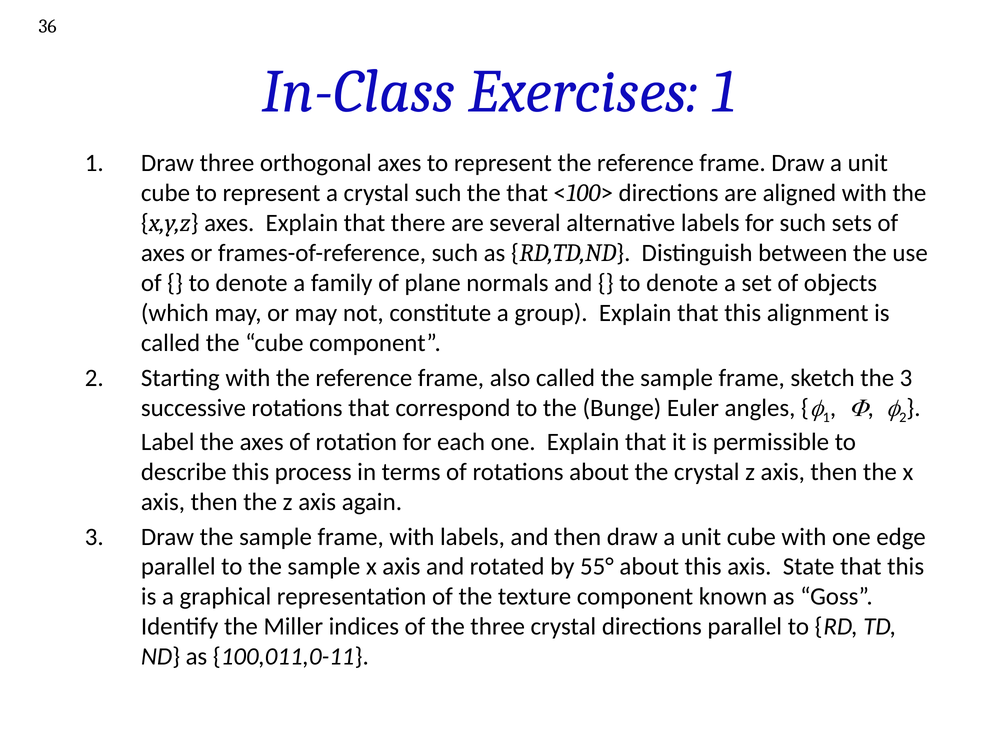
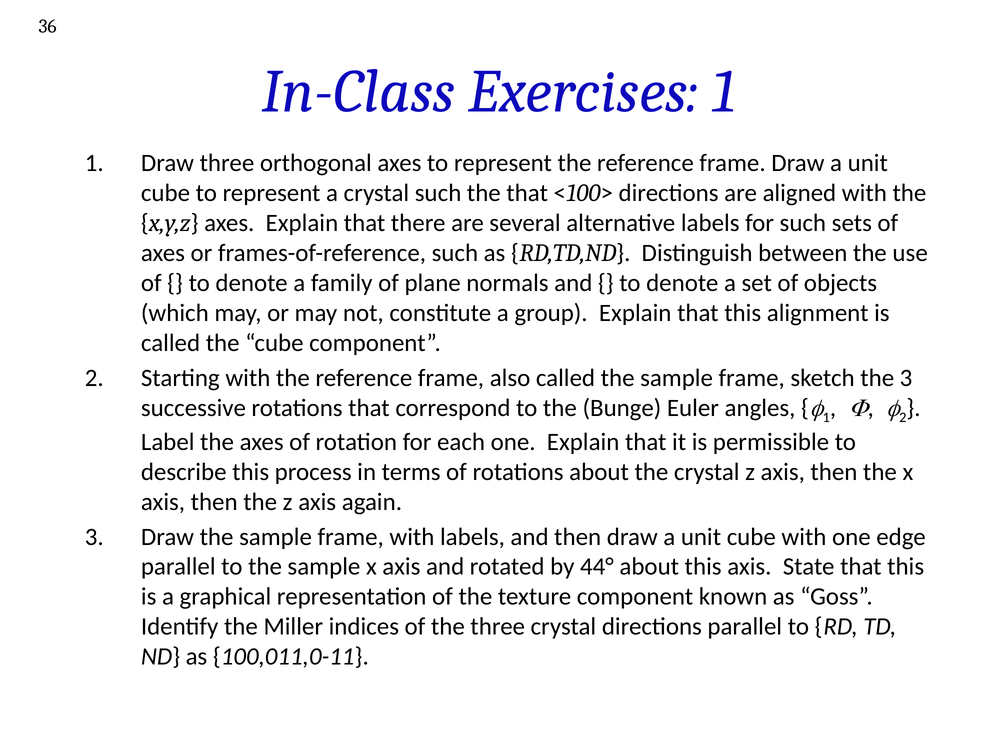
55°: 55° -> 44° (597, 566)
